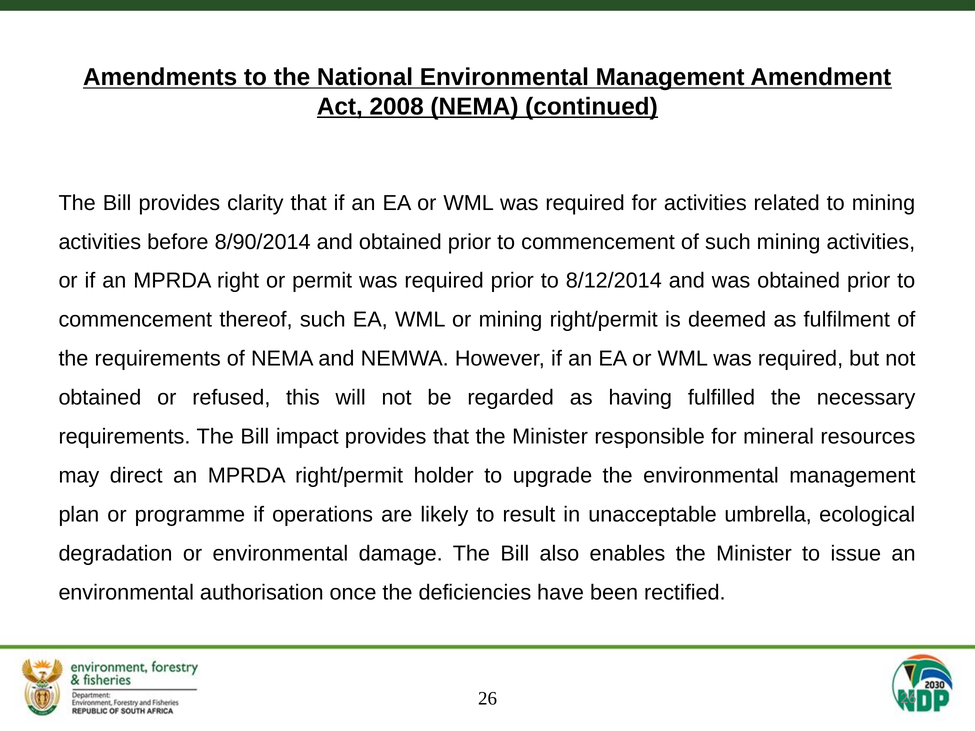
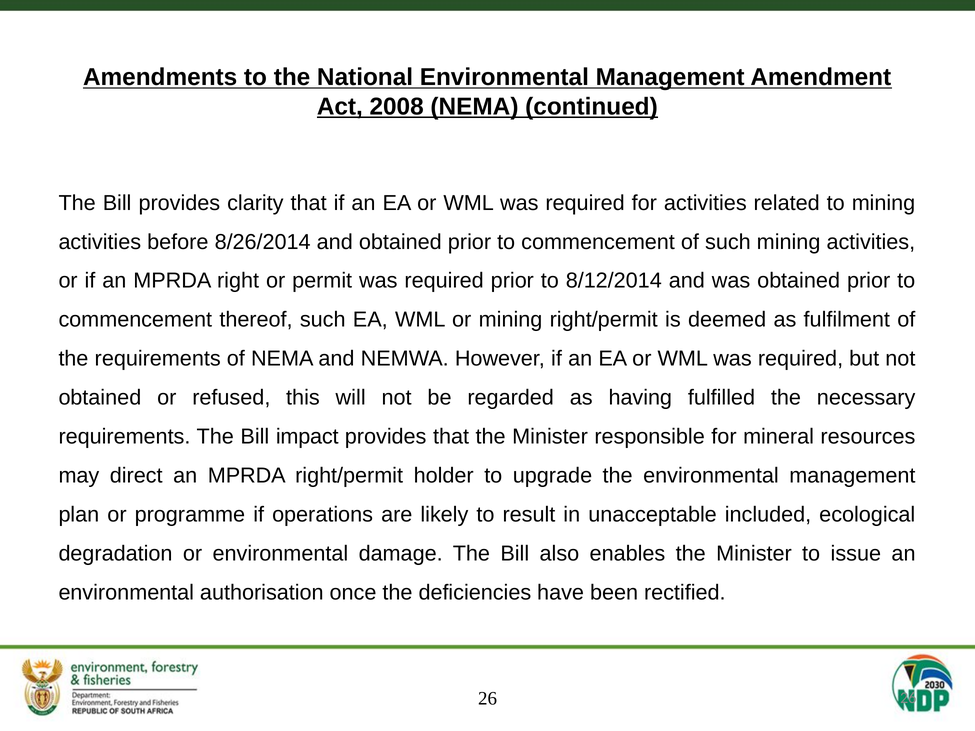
8/90/2014: 8/90/2014 -> 8/26/2014 (263, 242)
umbrella: umbrella -> included (768, 515)
